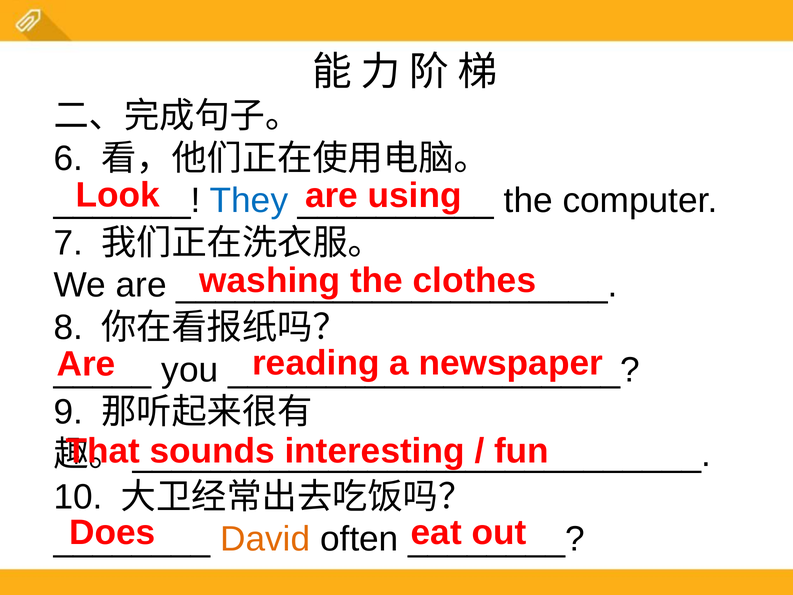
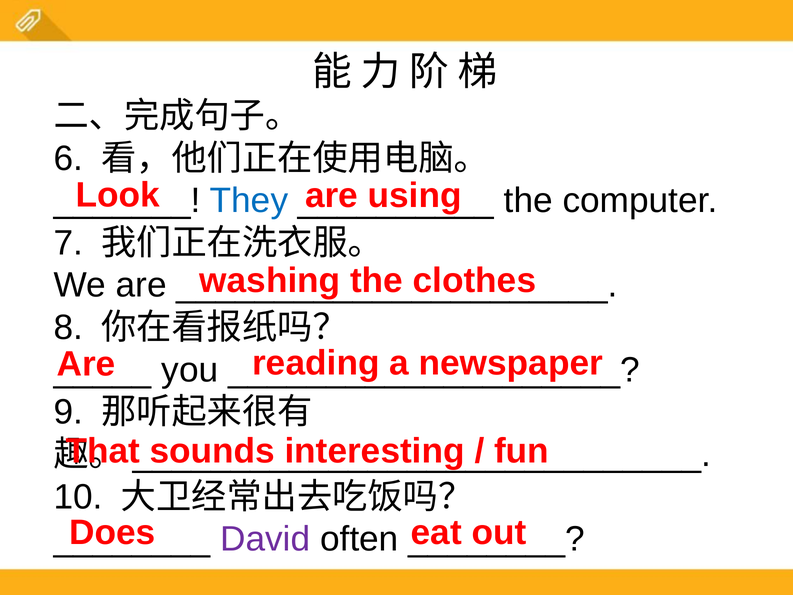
David colour: orange -> purple (265, 539)
